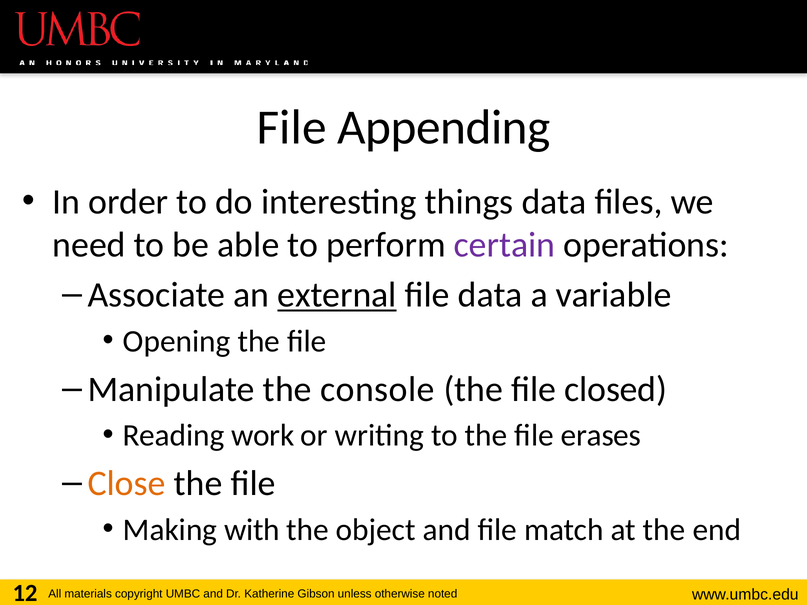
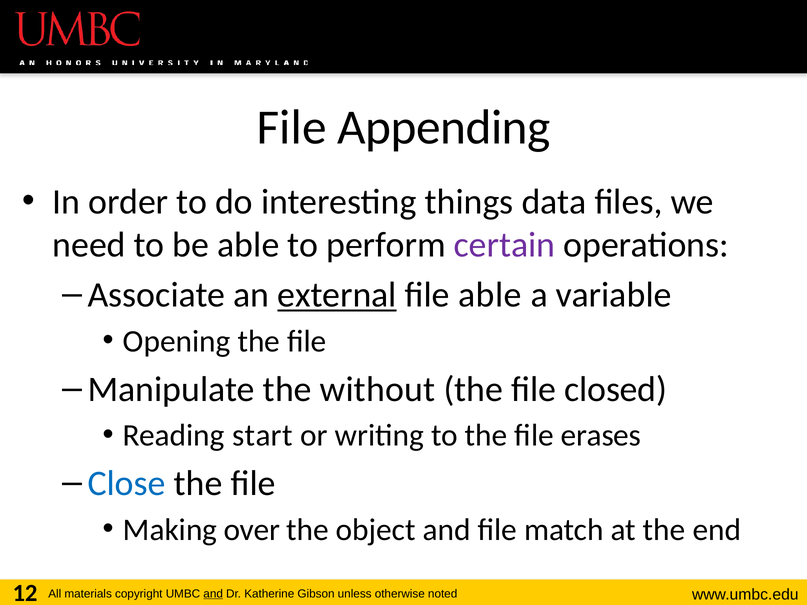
file data: data -> able (490, 295)
console: console -> without (378, 389)
work: work -> start (262, 436)
Close colour: orange -> blue (127, 484)
with: with -> over (252, 530)
and underline: none -> present (213, 594)
